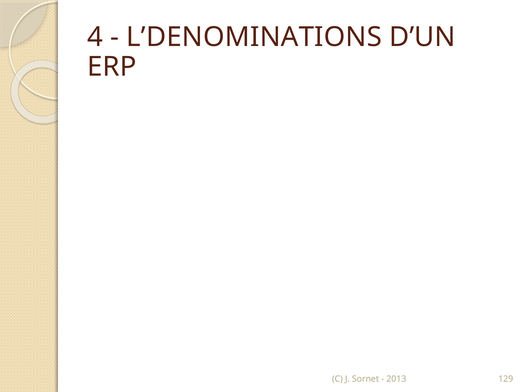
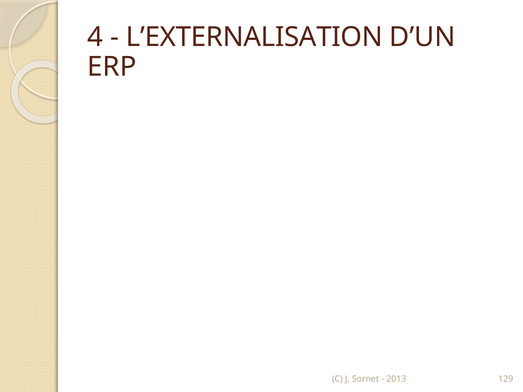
L’DENOMINATIONS: L’DENOMINATIONS -> L’EXTERNALISATION (254, 37)
